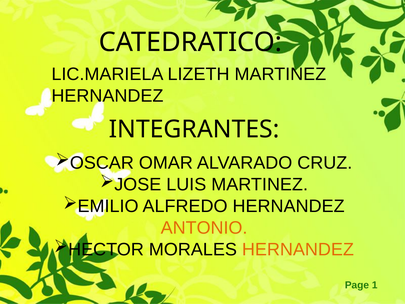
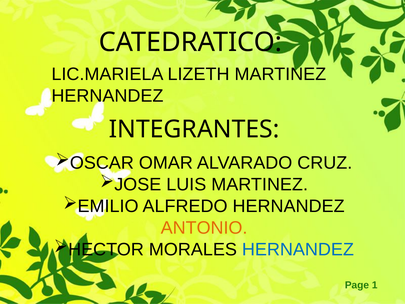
HERNANDEZ colour: orange -> blue (298, 249)
